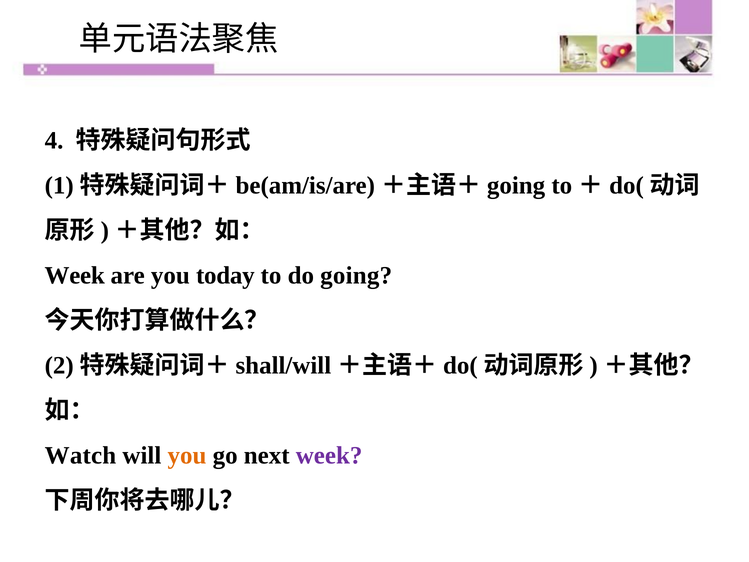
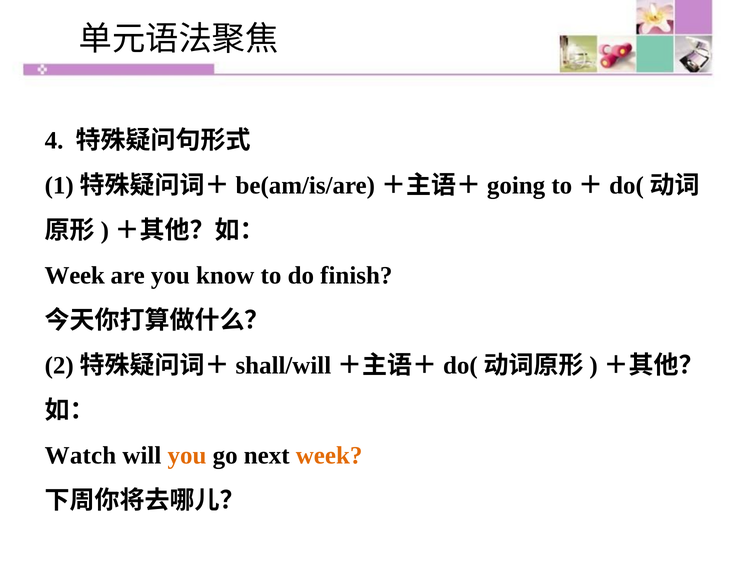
today: today -> know (225, 275)
going: going -> finish (356, 275)
week colour: purple -> orange (329, 455)
